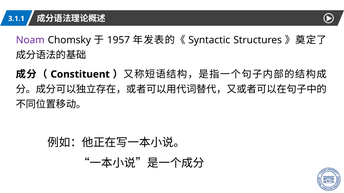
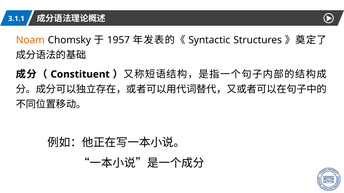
Noam colour: purple -> orange (30, 40)
